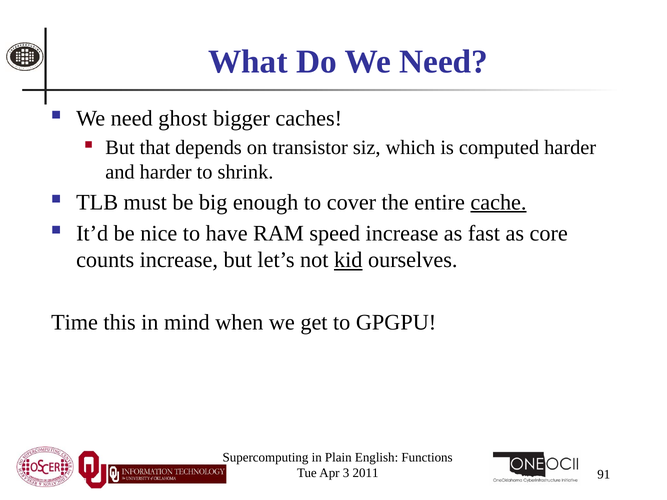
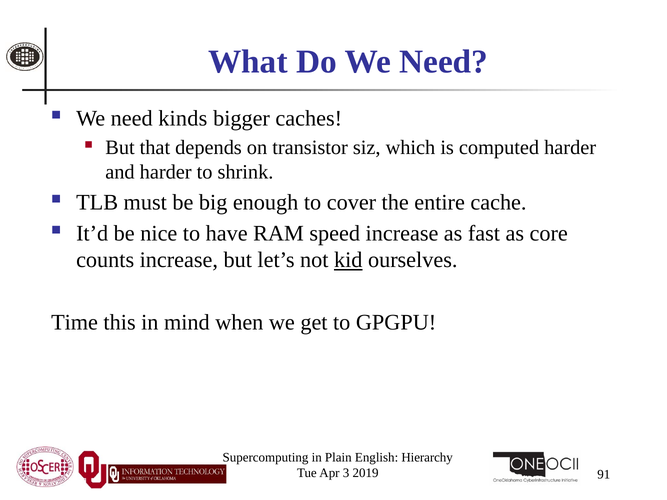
ghost: ghost -> kinds (183, 118)
cache underline: present -> none (498, 202)
Functions: Functions -> Hierarchy (427, 458)
2011: 2011 -> 2019 (366, 473)
